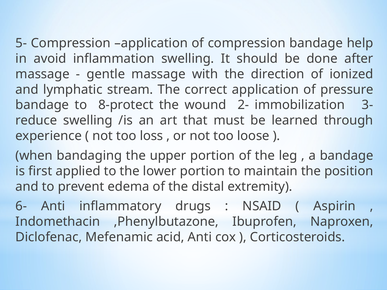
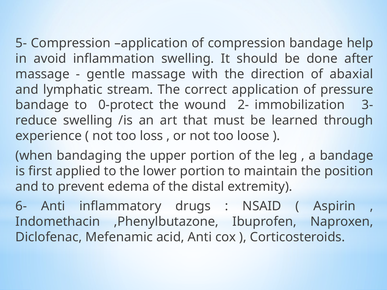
ionized: ionized -> abaxial (351, 74)
8-protect: 8-protect -> 0-protect (126, 105)
